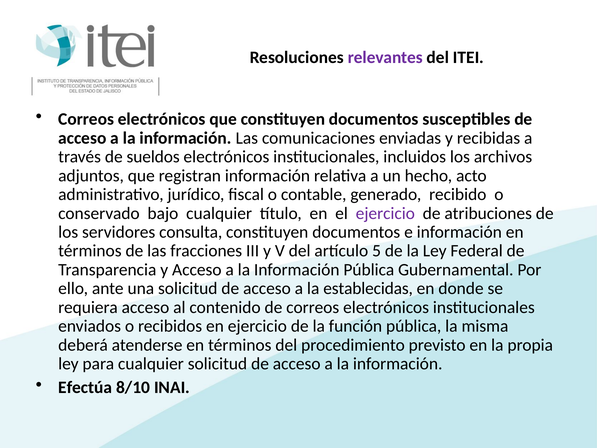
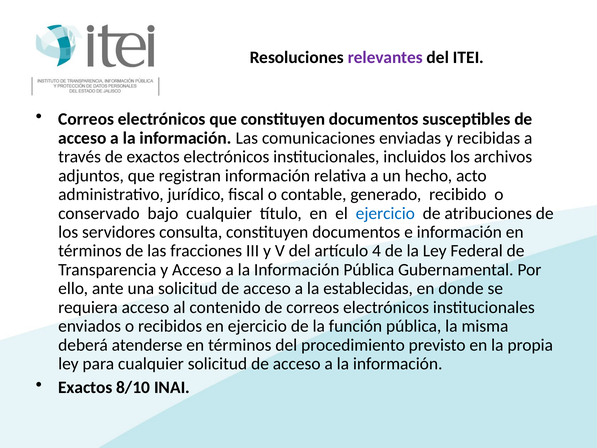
de sueldos: sueldos -> exactos (153, 157)
ejercicio colour: purple -> blue (385, 213)
5: 5 -> 4 (377, 251)
Efectúa: Efectúa -> Exactos (85, 387)
